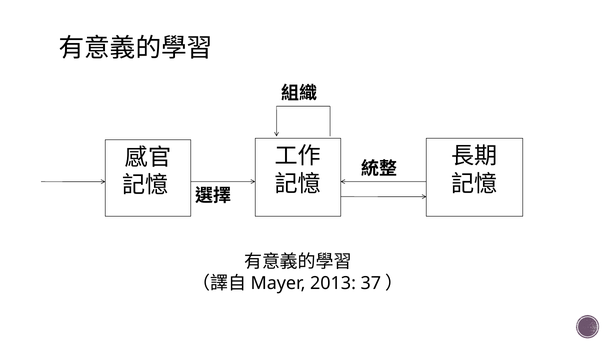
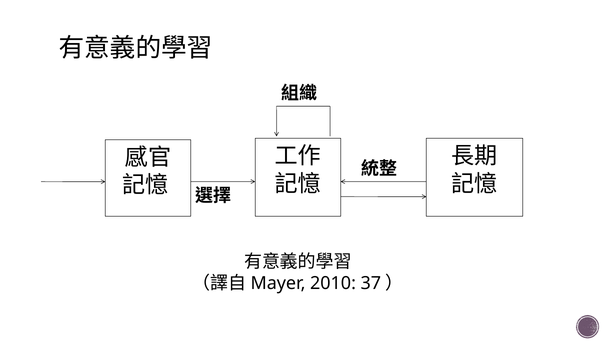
2013: 2013 -> 2010 (333, 283)
